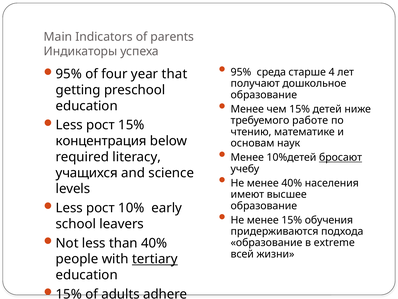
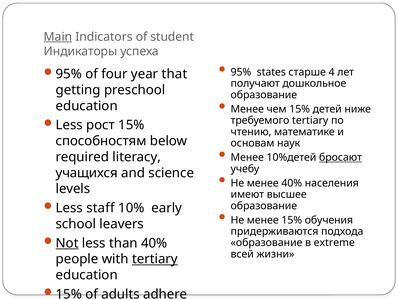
Main underline: none -> present (58, 37)
parents: parents -> student (172, 37)
среда: среда -> states (271, 72)
требуемого работе: работе -> tertiary (310, 120)
концентрация: концентрация -> способностям (101, 141)
рост: рост -> staff (100, 208)
Not underline: none -> present (67, 243)
